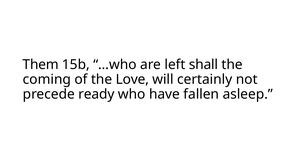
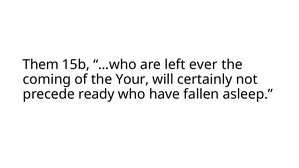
shall: shall -> ever (203, 65)
Love: Love -> Your (132, 79)
